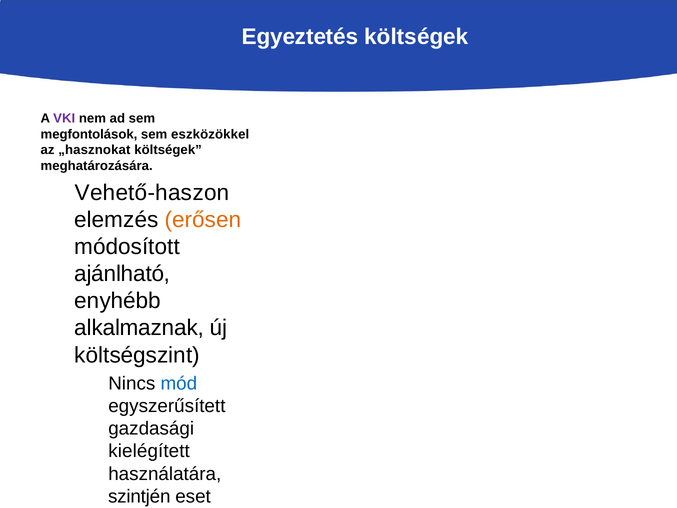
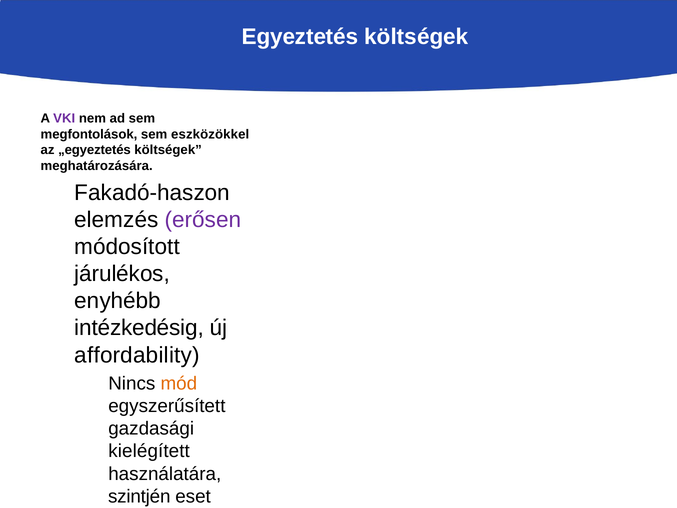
„hasznokat: „hasznokat -> „egyeztetés (94, 150)
Vehető-haszon: Vehető-haszon -> Fakadó-haszon (152, 192)
erősen colour: orange -> purple (203, 220)
ajánlható: ajánlható -> járulékos (122, 274)
alkalmaznak: alkalmaznak -> intézkedésig (139, 328)
költségszint: költségszint -> affordability (137, 355)
mód colour: blue -> orange (179, 383)
